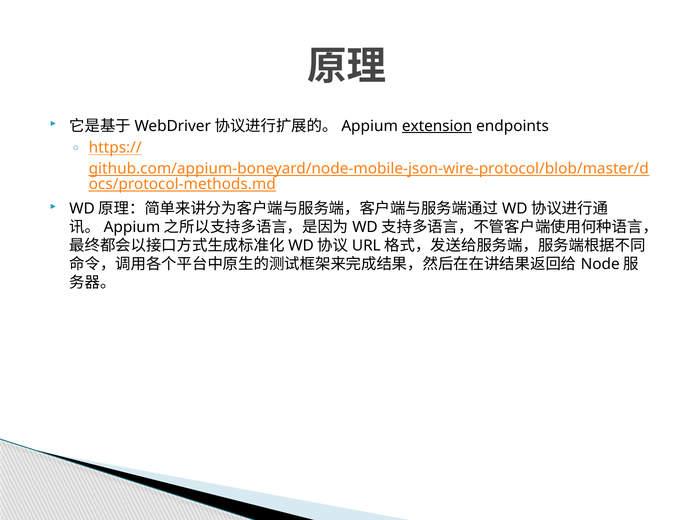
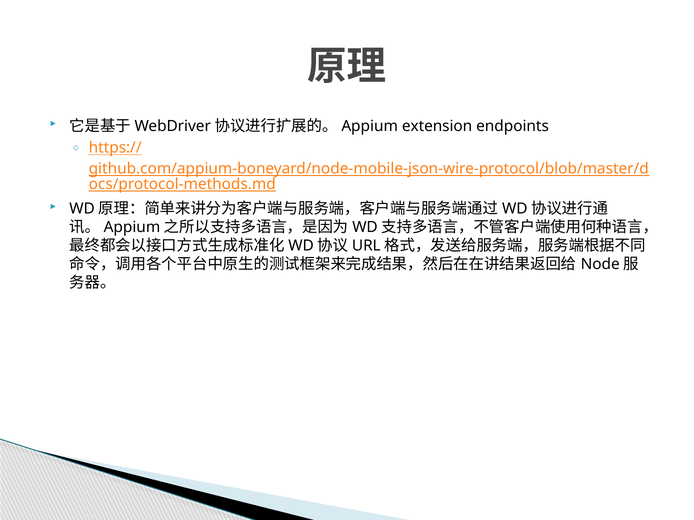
extension underline: present -> none (437, 126)
